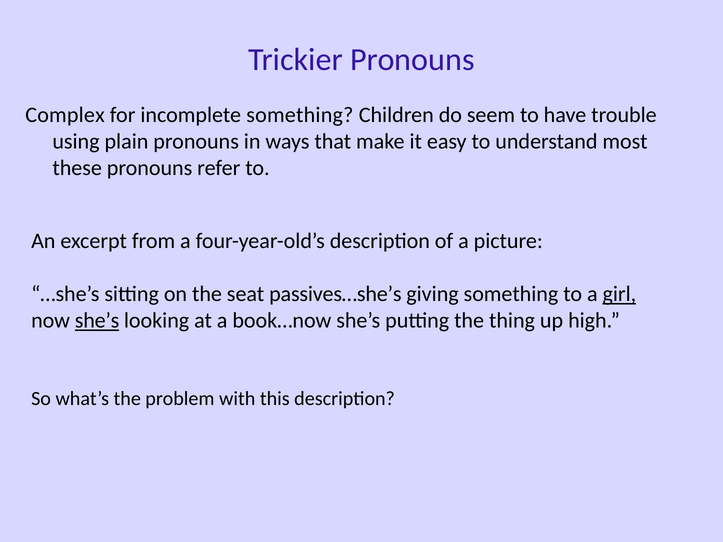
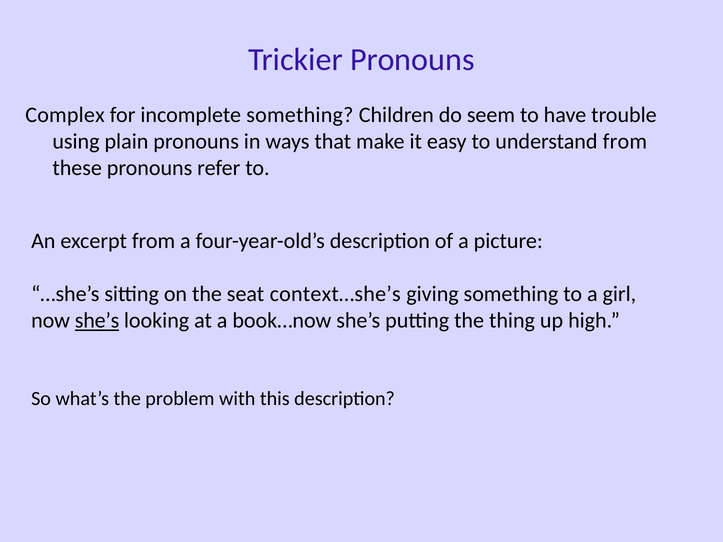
understand most: most -> from (625, 141)
passives…she’s: passives…she’s -> context…she’s (335, 294)
girl underline: present -> none (619, 294)
